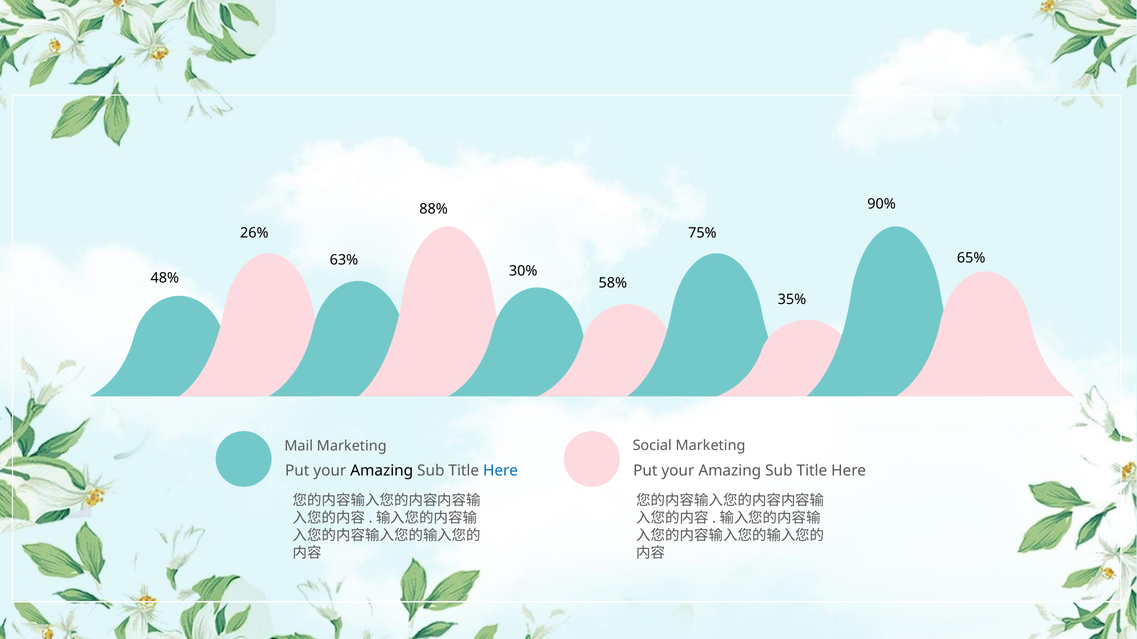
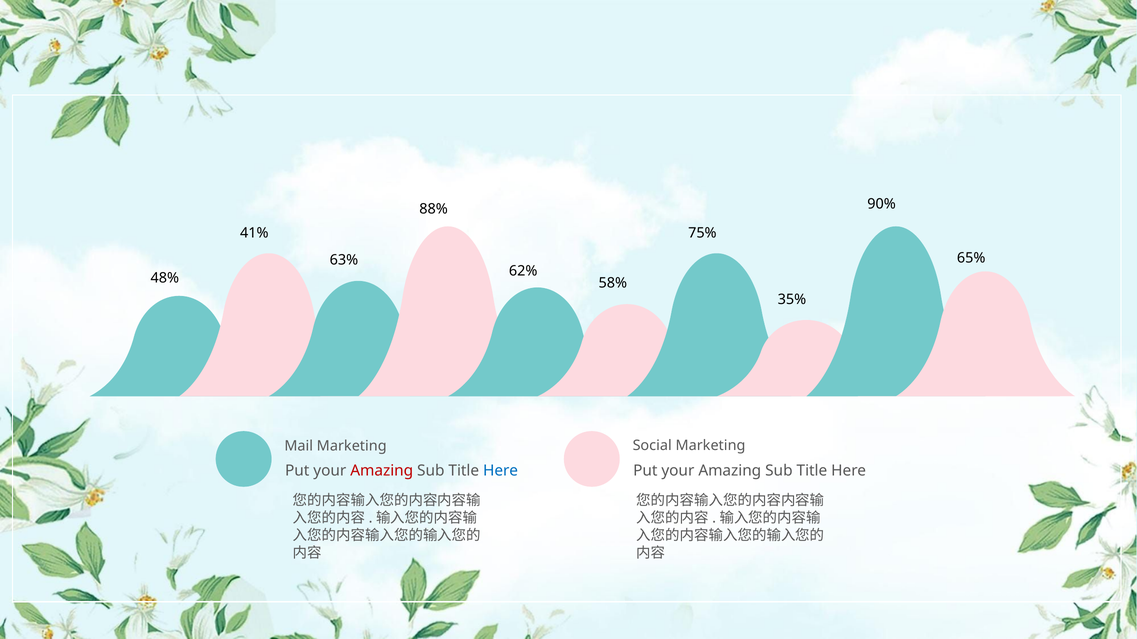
26%: 26% -> 41% (254, 233)
30%: 30% -> 62% (523, 271)
Amazing colour: black -> red (382, 471)
